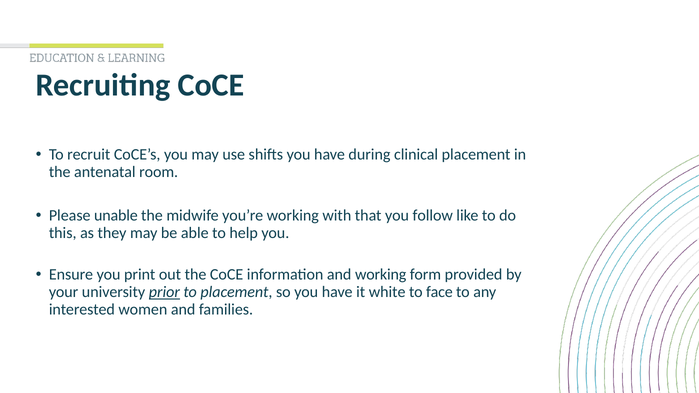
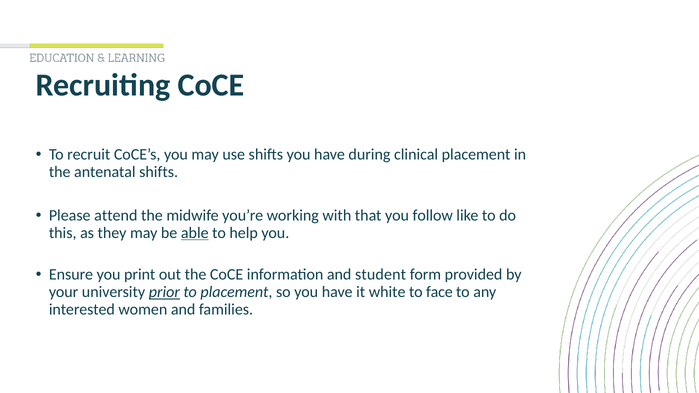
antenatal room: room -> shifts (159, 172)
unable: unable -> attend (116, 216)
able underline: none -> present (195, 233)
and working: working -> student (381, 275)
